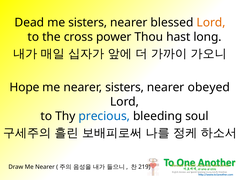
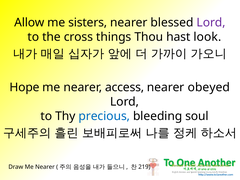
Dead: Dead -> Allow (29, 23)
Lord colour: orange -> purple (211, 23)
power: power -> things (114, 37)
long: long -> look (207, 37)
nearer sisters: sisters -> access (125, 87)
